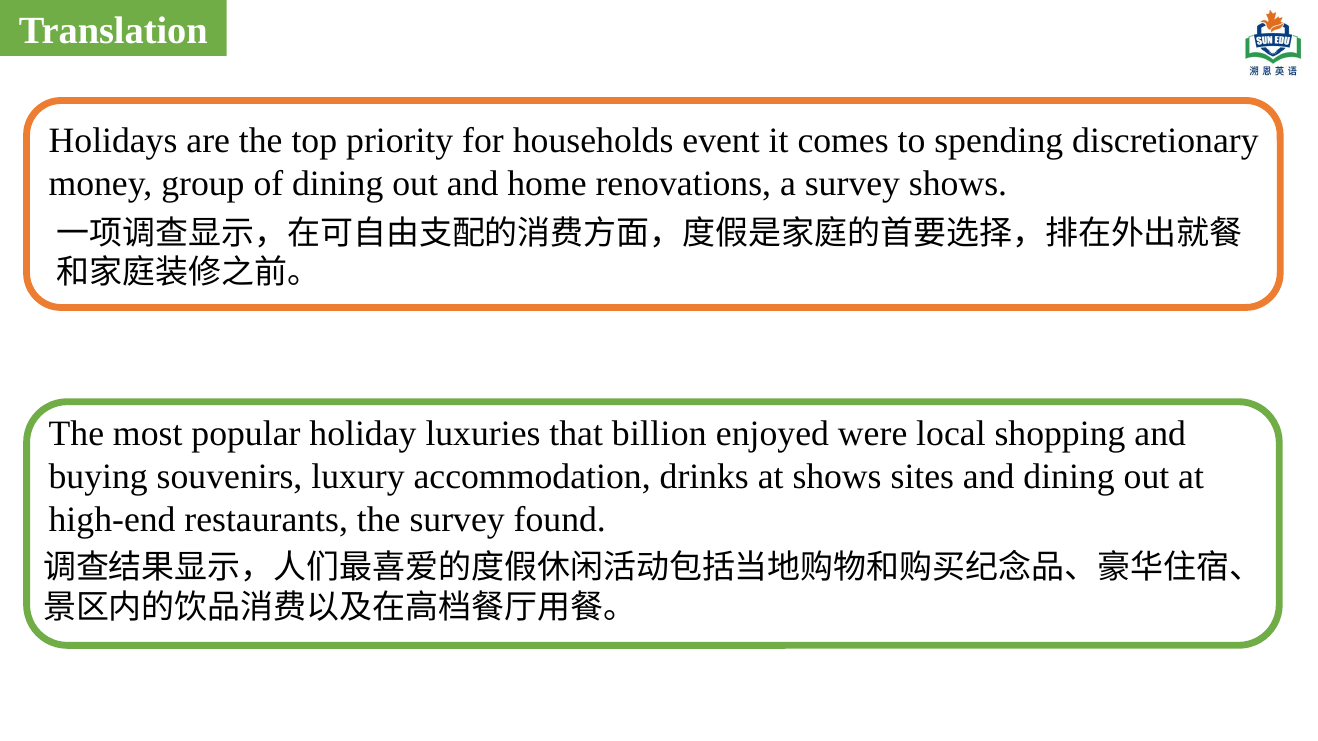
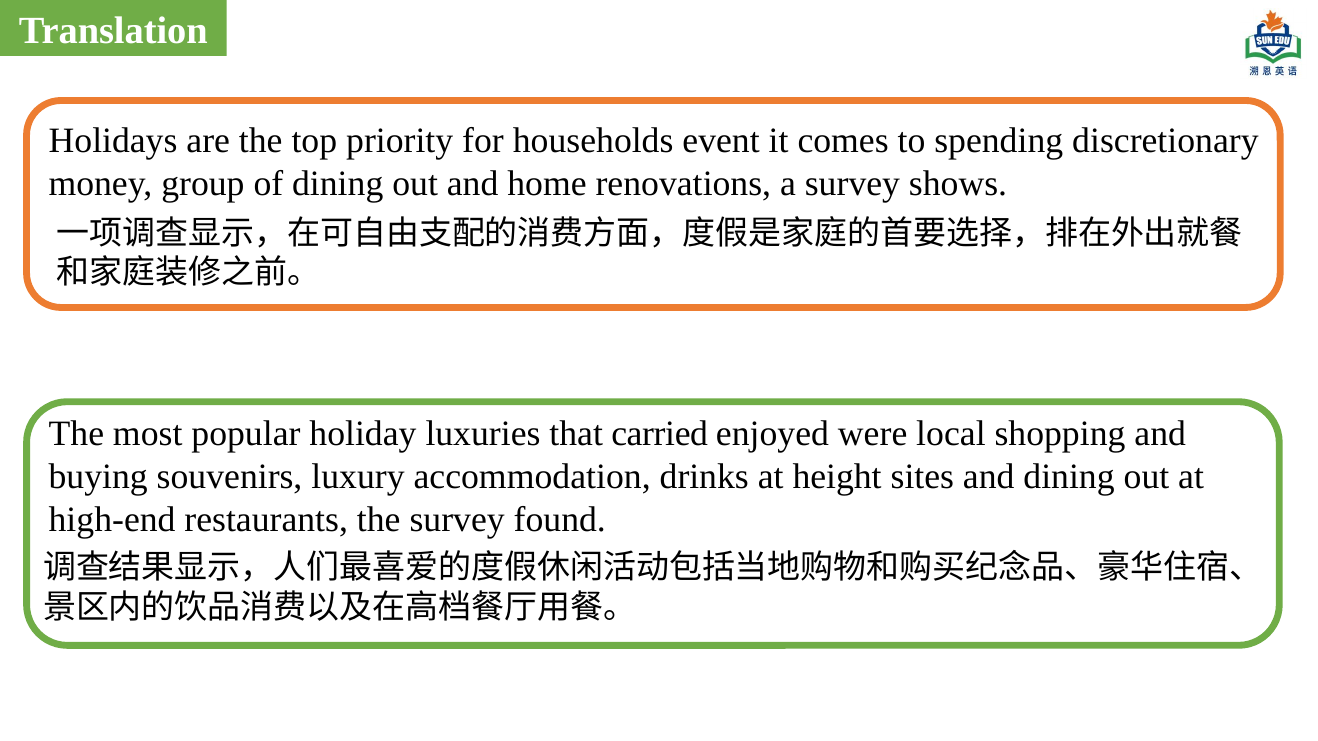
billion: billion -> carried (660, 434)
at shows: shows -> height (837, 477)
